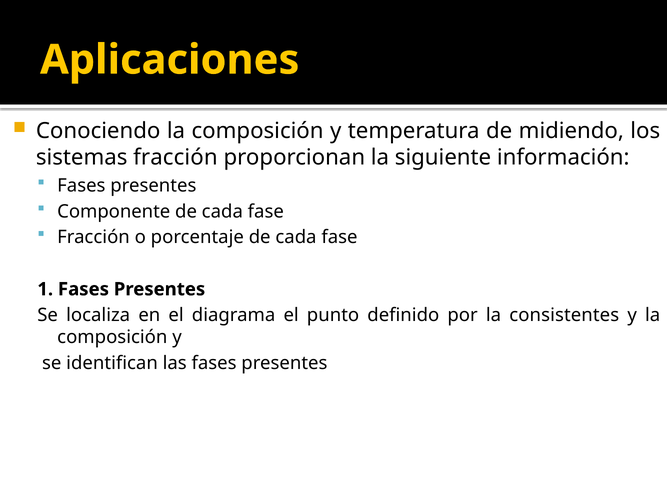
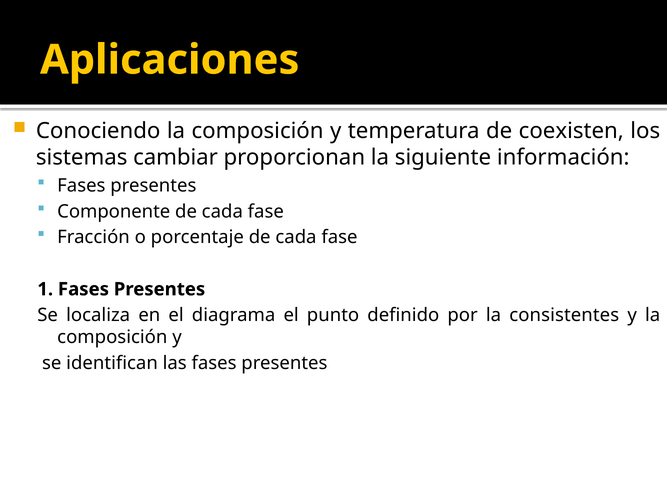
midiendo: midiendo -> coexisten (571, 131)
sistemas fracción: fracción -> cambiar (176, 158)
